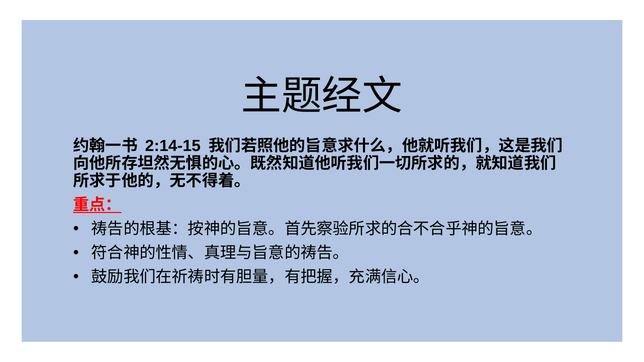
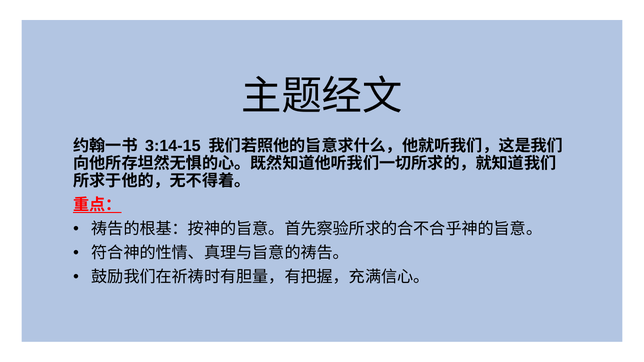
2:14-15: 2:14-15 -> 3:14-15 (173, 146)
